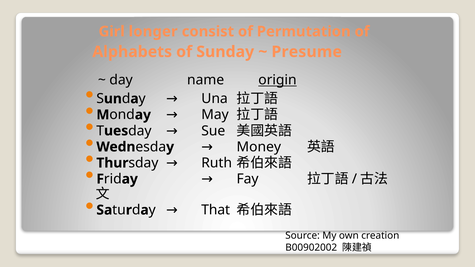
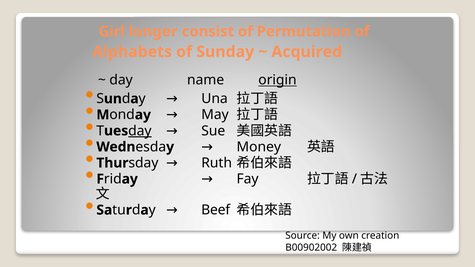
Presume: Presume -> Acquired (307, 52)
day underline: none -> present (140, 131)
That: That -> Beef (216, 210)
